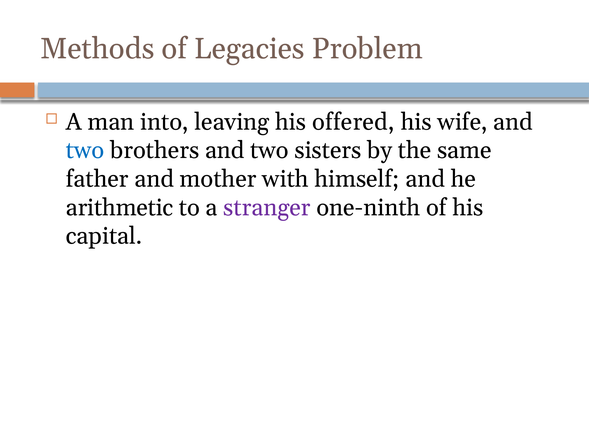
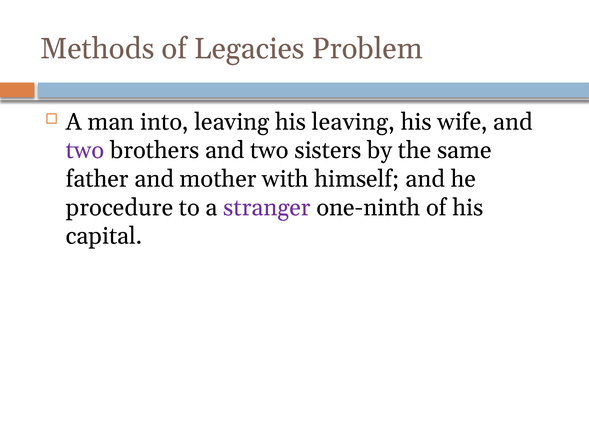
his offered: offered -> leaving (353, 122)
two colour: blue -> purple (85, 150)
arithmetic: arithmetic -> procedure (120, 207)
